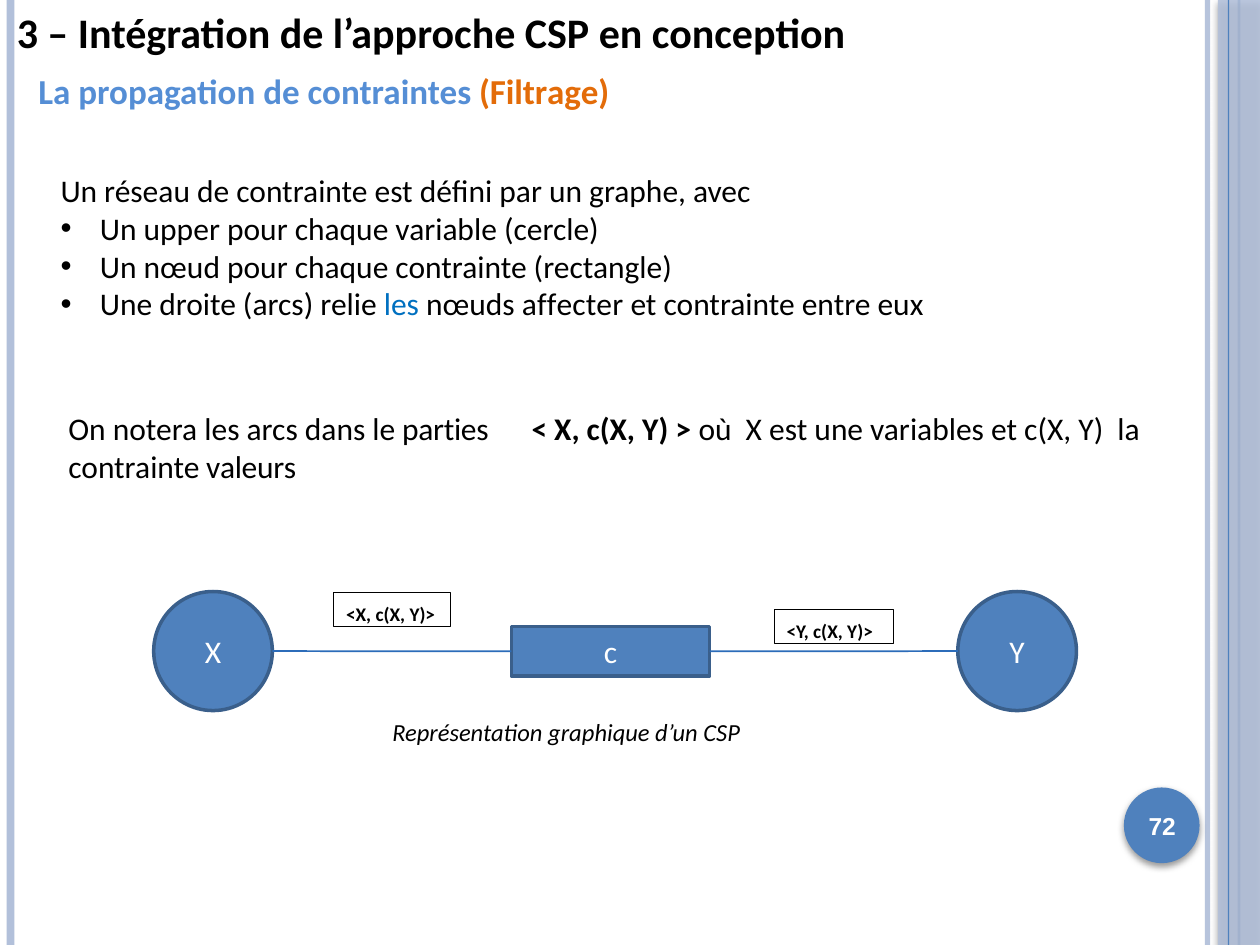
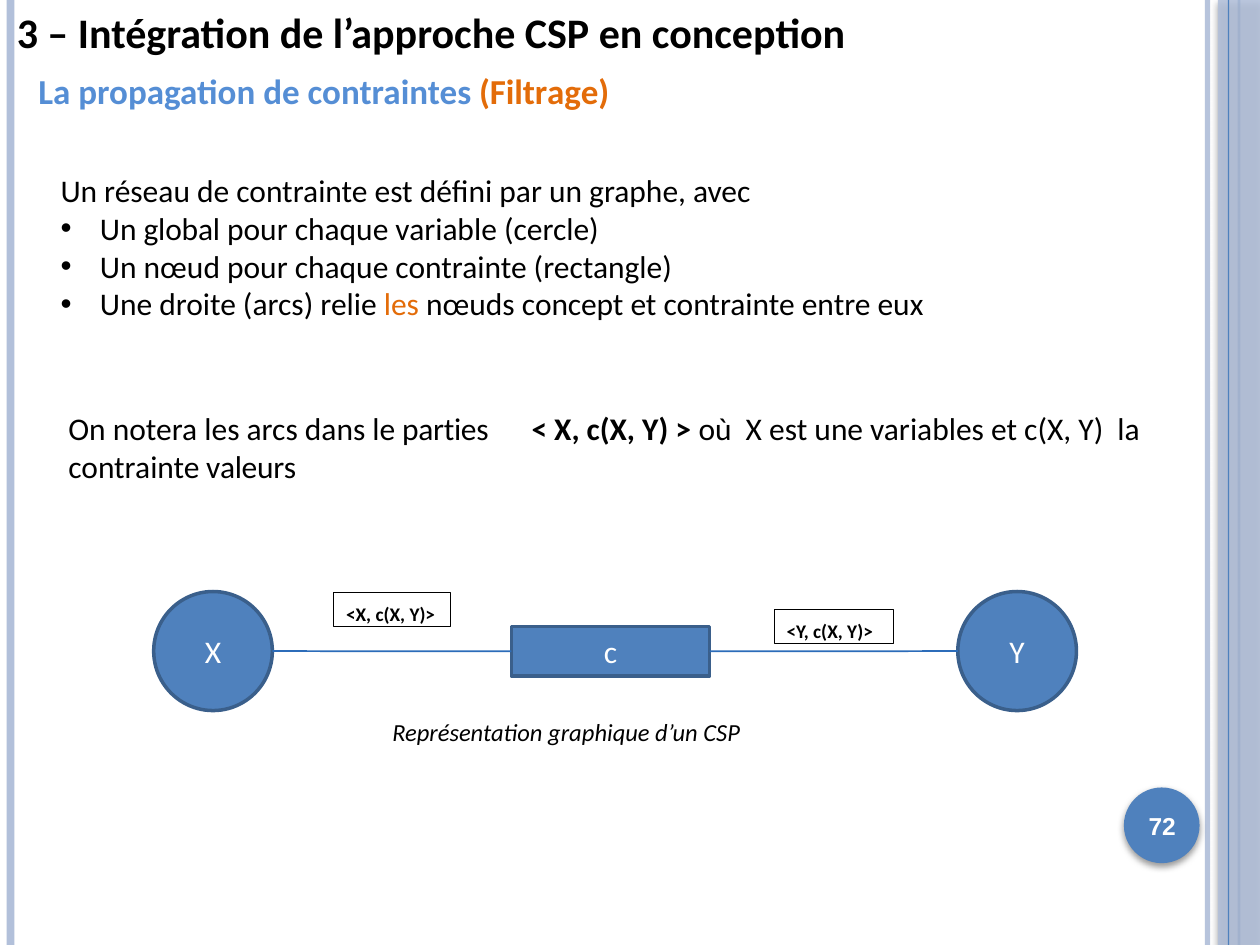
upper: upper -> global (182, 230)
les colour: blue -> orange (401, 306)
affecter: affecter -> concept (573, 306)
